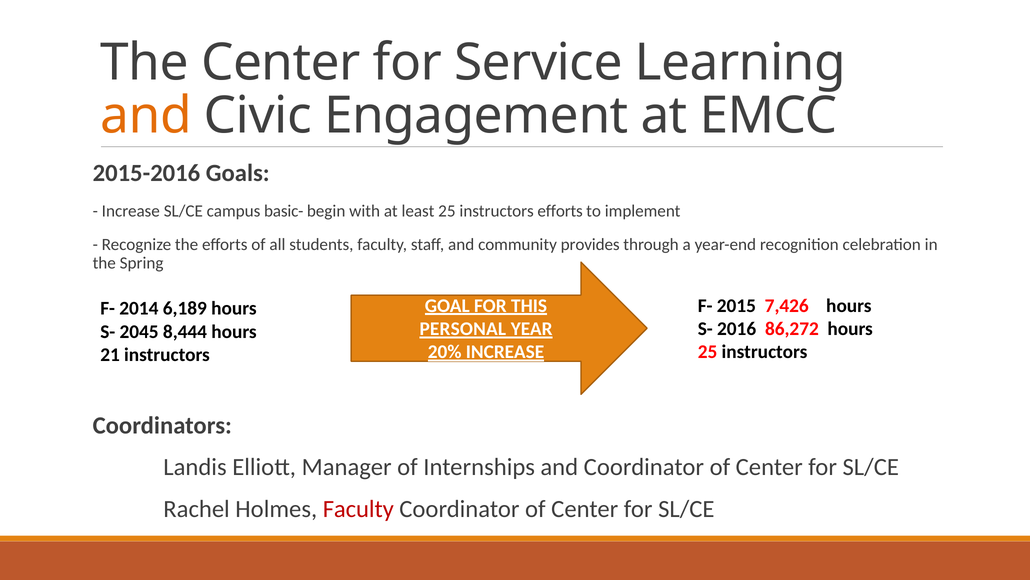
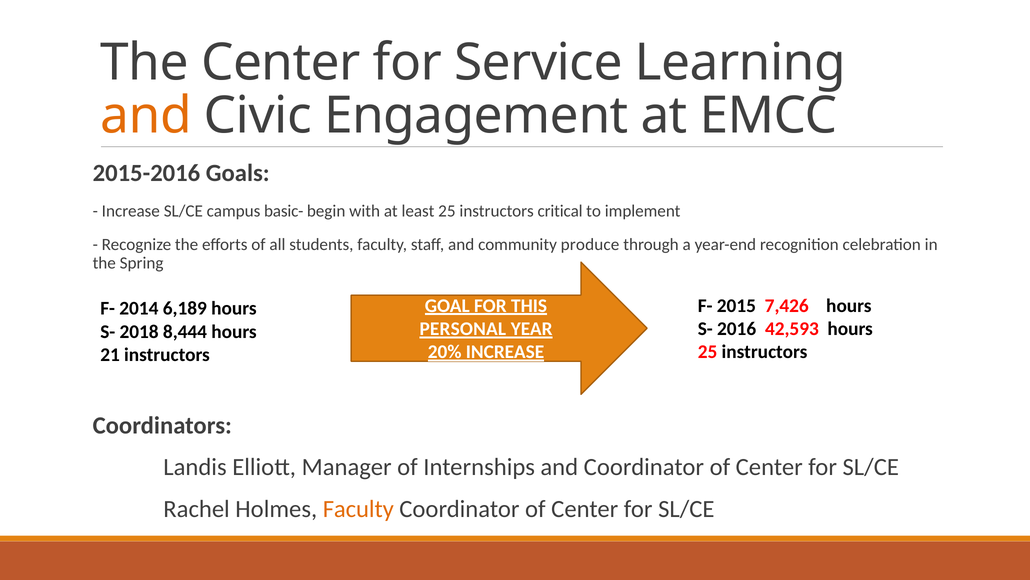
instructors efforts: efforts -> critical (560, 211)
provides: provides -> produce (590, 244)
86,272: 86,272 -> 42,593 (792, 329)
2045: 2045 -> 2018 (139, 331)
Faculty colour: red -> orange (358, 508)
